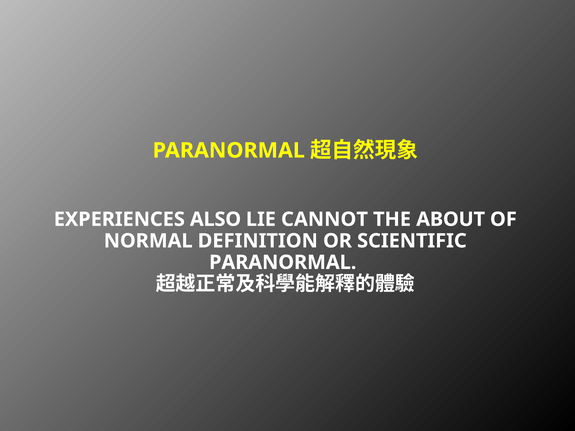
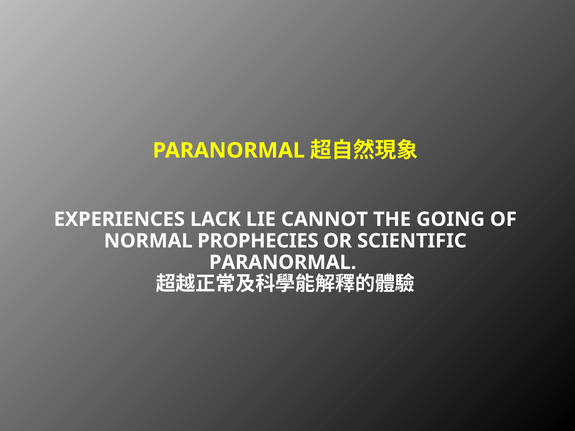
ALSO: ALSO -> LACK (215, 219)
ABOUT: ABOUT -> GOING (451, 219)
DEFINITION: DEFINITION -> PROPHECIES (258, 241)
